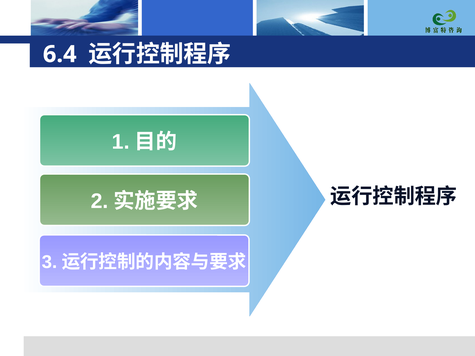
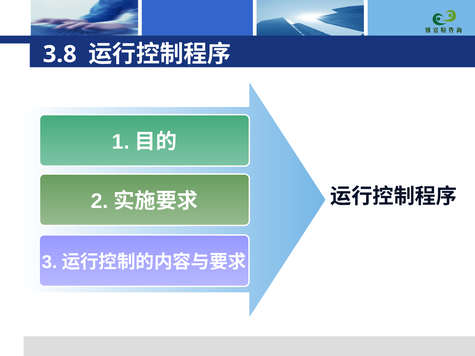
6.4: 6.4 -> 3.8 (60, 54)
